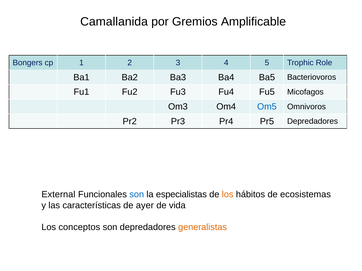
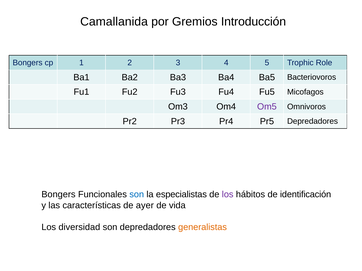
Amplificable: Amplificable -> Introducción (253, 22)
Om5 colour: blue -> purple (267, 107)
External: External -> Bongers (58, 195)
los colour: orange -> purple (228, 195)
ecosistemas: ecosistemas -> identificación (306, 195)
conceptos: conceptos -> diversidad (79, 227)
